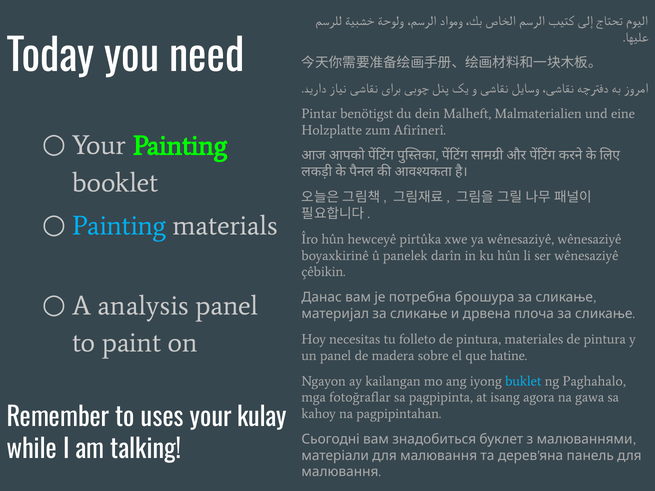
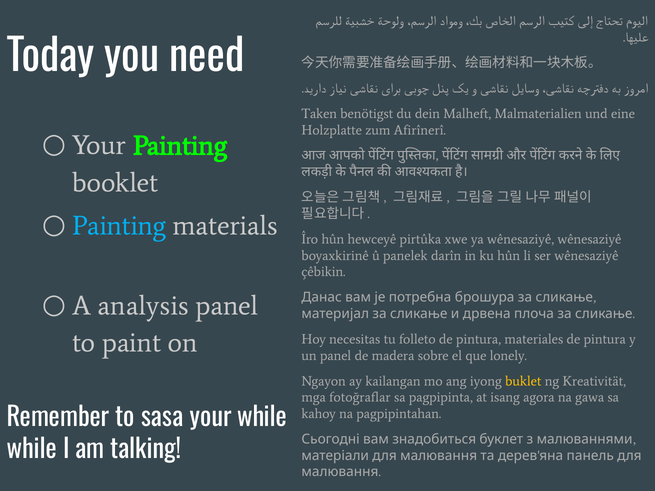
Pintar: Pintar -> Taken (319, 114)
hatine: hatine -> lonely (508, 356)
buklet colour: light blue -> yellow (523, 381)
Paghahalo: Paghahalo -> Kreativität (594, 381)
uses: uses -> sasa (162, 418)
your kulay: kulay -> while (262, 418)
